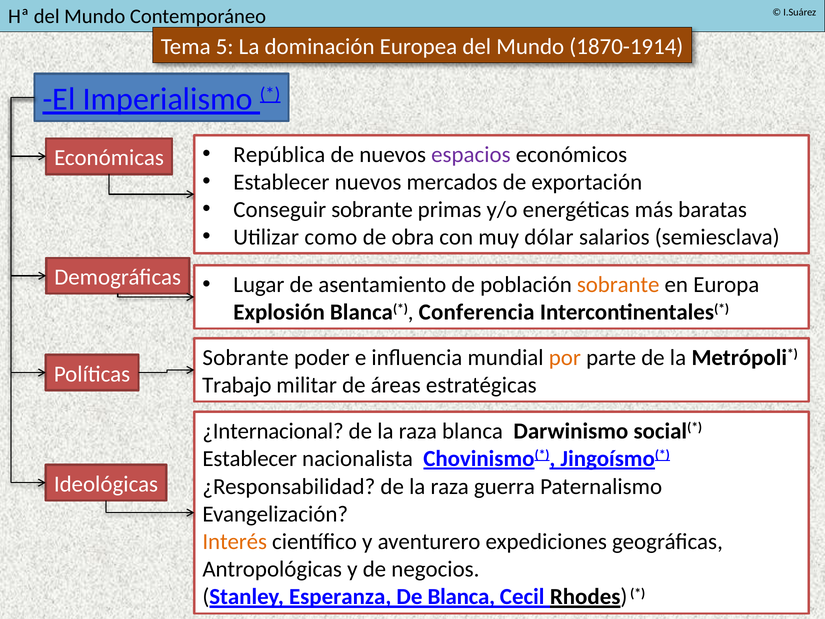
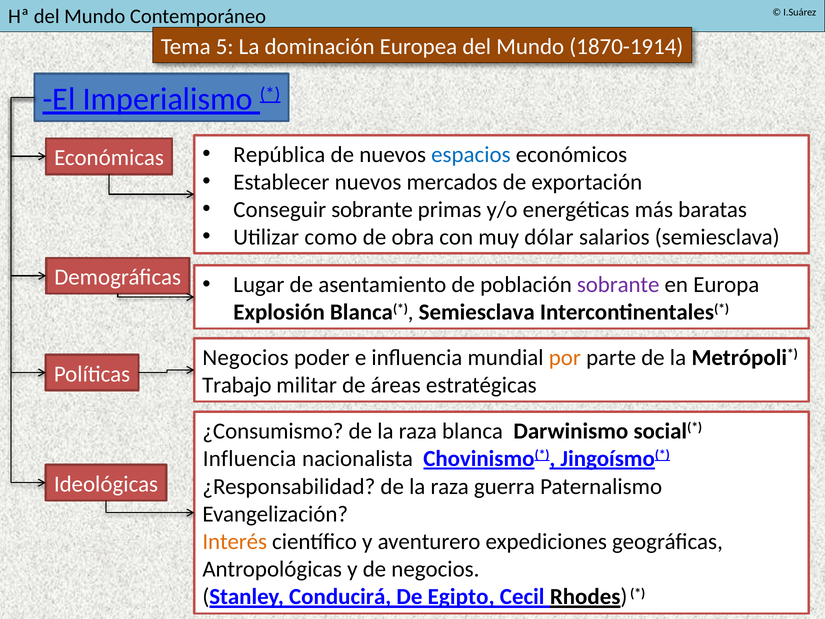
espacios colour: purple -> blue (471, 154)
sobrante colour: orange -> purple (618, 285)
Conferencia: Conferencia -> Semiesclava (477, 312)
Sobrante: Sobrante -> Negocios (246, 358)
¿Internacional: ¿Internacional -> ¿Consumismo (273, 431)
Establecer: Establecer -> Influencia (250, 458)
Esperanza: Esperanza -> Conducirá (340, 597)
De Blanca: Blanca -> Egipto (461, 597)
